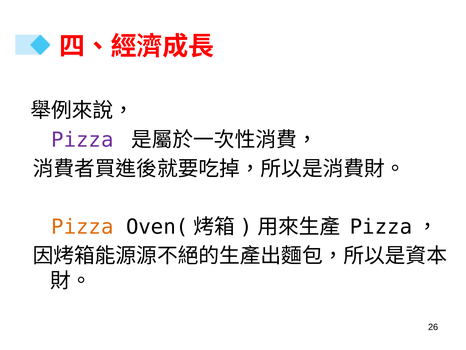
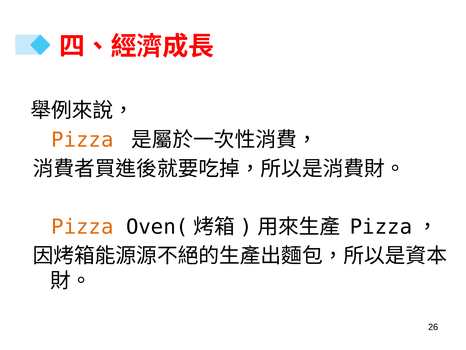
Pizza colour: purple -> orange (82, 140)
